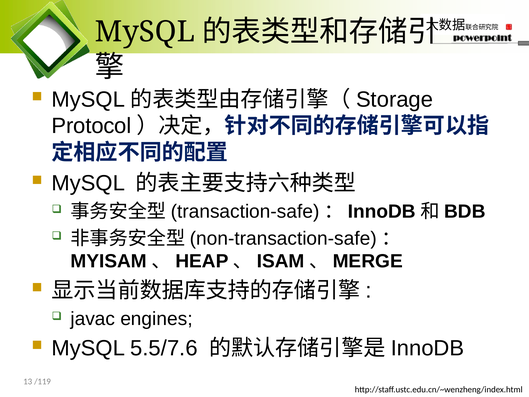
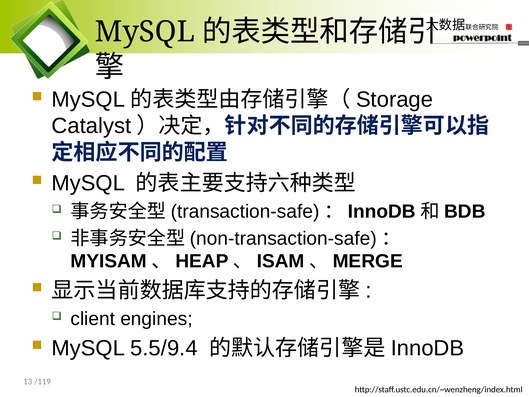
Protocol: Protocol -> Catalyst (91, 126)
javac: javac -> client (93, 319)
5.5/7.6: 5.5/7.6 -> 5.5/9.4 (164, 348)
